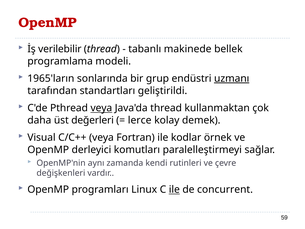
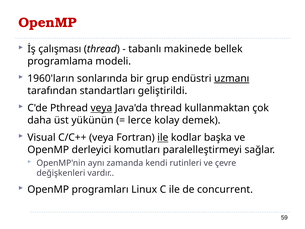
verilebilir: verilebilir -> çalışması (60, 49)
1965'ların: 1965'ların -> 1960'ların (51, 78)
değerleri: değerleri -> yükünün (92, 120)
ile underline: none -> present (163, 137)
örnek: örnek -> başka (218, 137)
ile underline: present -> none (174, 189)
